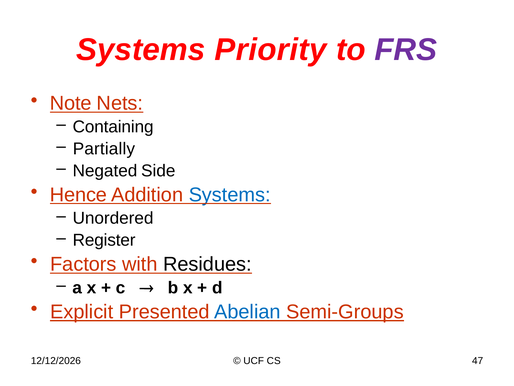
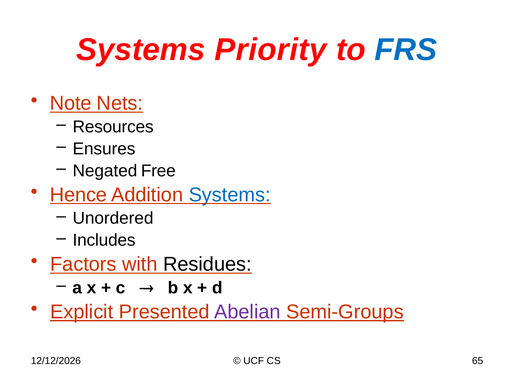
FRS colour: purple -> blue (406, 50)
Containing: Containing -> Resources (113, 127)
Partially: Partially -> Ensures (104, 149)
Side: Side -> Free (158, 171)
Register: Register -> Includes (104, 240)
Abelian colour: blue -> purple (247, 311)
47: 47 -> 65 (478, 360)
